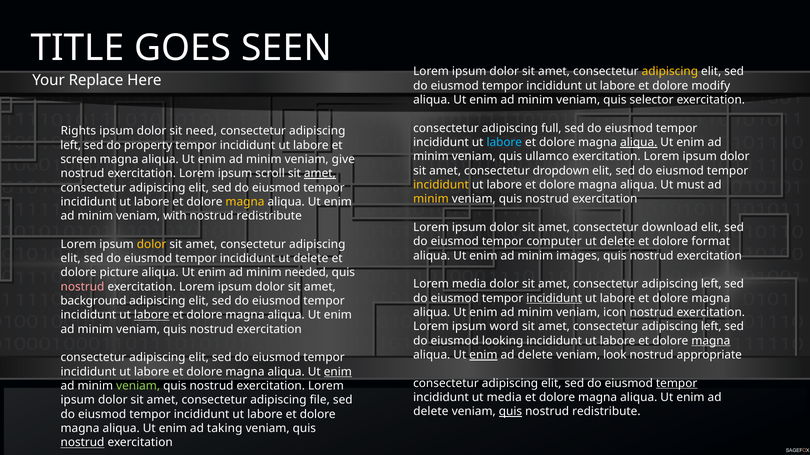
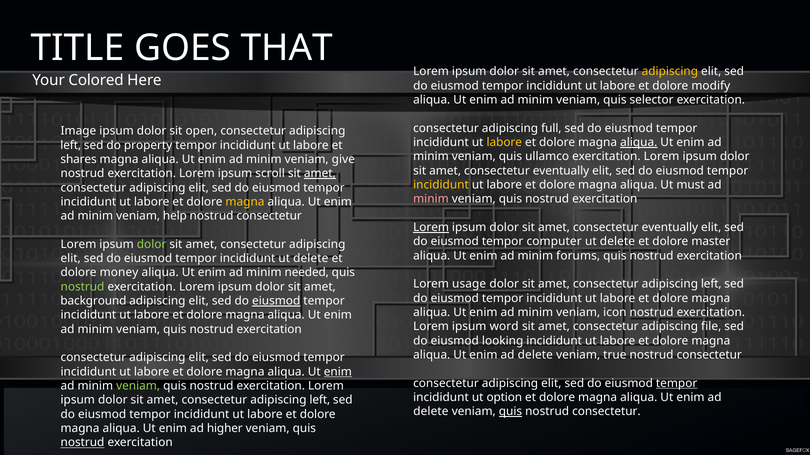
SEEN: SEEN -> THAT (287, 48)
Replace: Replace -> Colored (96, 80)
Rights: Rights -> Image (78, 131)
need: need -> open (201, 131)
labore colour: light blue -> yellow (504, 143)
screen: screen -> shares (79, 160)
dropdown: dropdown -> eventually (561, 171)
minim colour: yellow -> pink (431, 199)
with: with -> help (175, 216)
redistribute: redistribute -> consectetur (269, 216)
Lorem underline: none -> present (431, 228)
download: download -> eventually (670, 228)
format: format -> master (711, 242)
dolor colour: yellow -> light green (152, 245)
images: images -> forums (578, 256)
picture: picture -> money (119, 273)
Lorem media: media -> usage (469, 284)
nostrud colour: pink -> light green (82, 287)
incididunt underline: present -> none (554, 299)
eiusmod underline: none -> present (276, 301)
labore underline: present -> none (152, 316)
left: left -> file (711, 327)
magna underline: present -> none (711, 341)
enim underline: present -> none (483, 355)
look: look -> true (615, 355)
appropriate: appropriate -> consectetur (709, 355)
ut media: media -> option (504, 398)
file: file -> left (320, 401)
redistribute: redistribute -> consectetur (606, 412)
taking: taking -> higher (225, 429)
